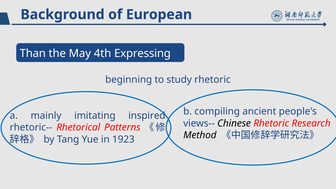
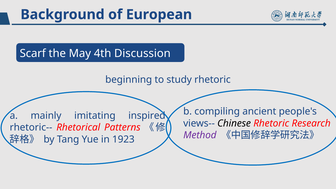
Than: Than -> Scarf (33, 53)
Expressing: Expressing -> Discussion (142, 53)
Method colour: black -> purple (200, 135)
